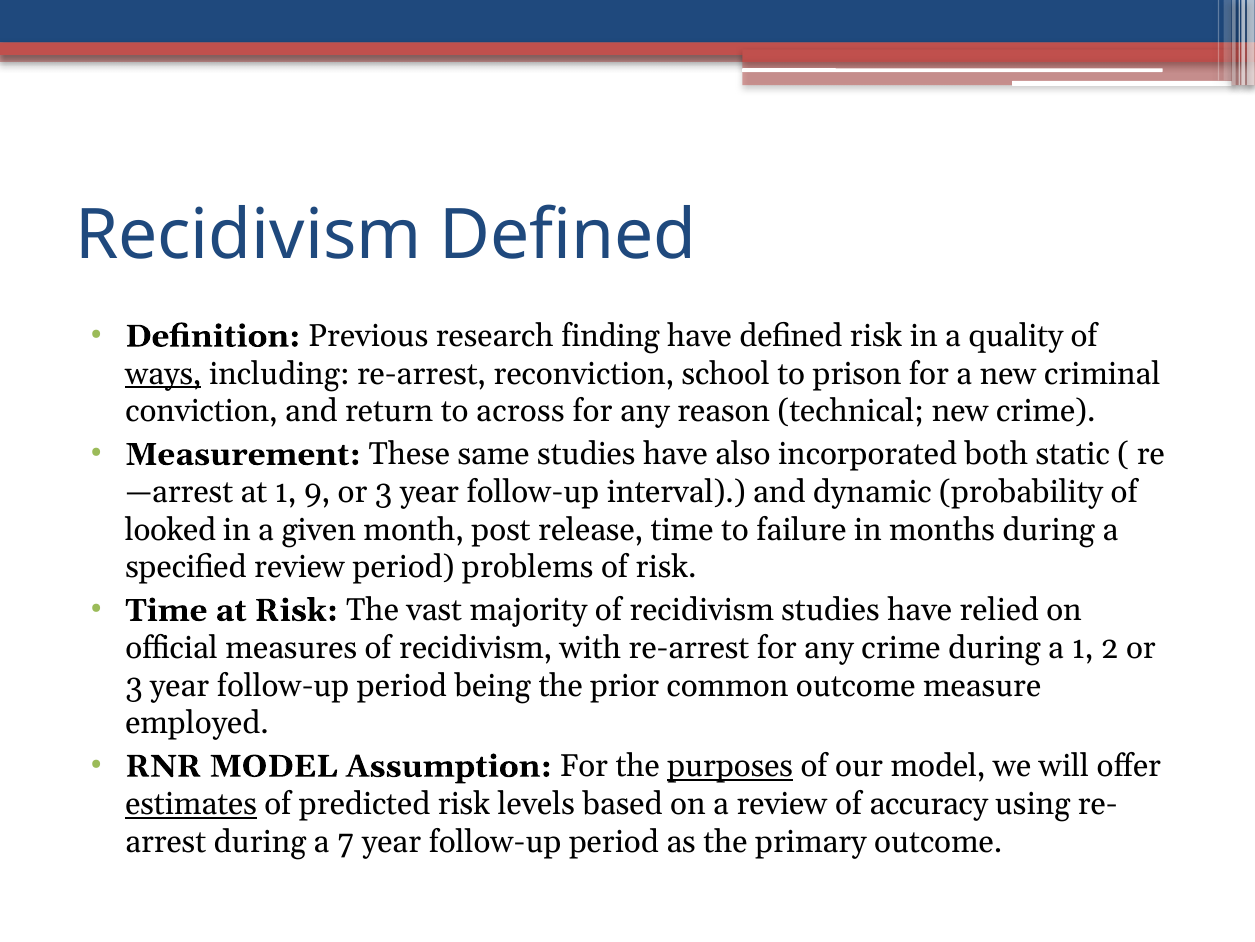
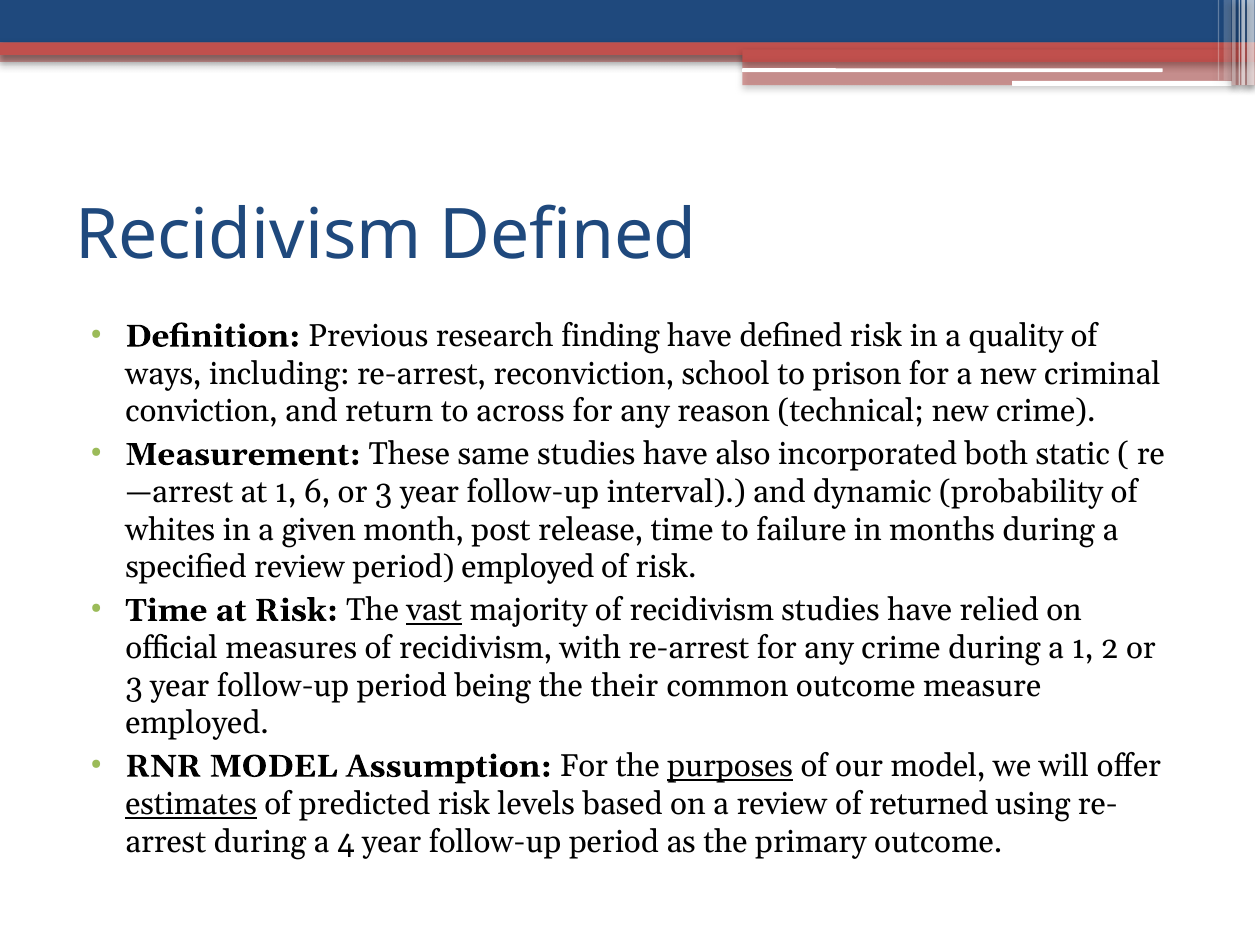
ways underline: present -> none (163, 374)
9: 9 -> 6 (317, 492)
looked: looked -> whites (170, 529)
period problems: problems -> employed (528, 567)
vast underline: none -> present (434, 610)
prior: prior -> their (624, 685)
accuracy: accuracy -> returned (929, 803)
7: 7 -> 4 (346, 841)
